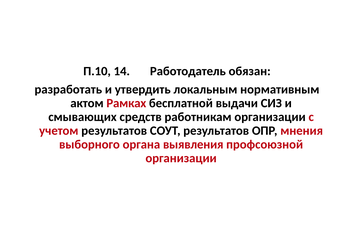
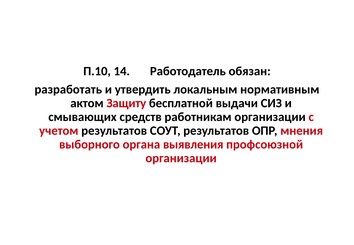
Рамках: Рамках -> Защиту (126, 103)
